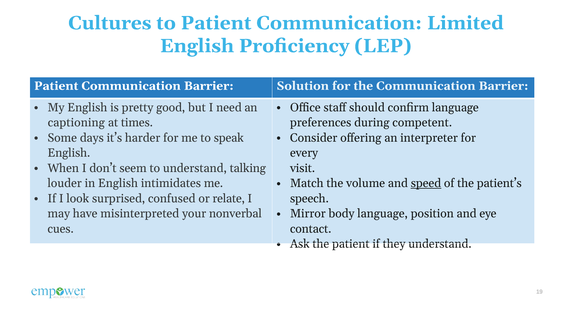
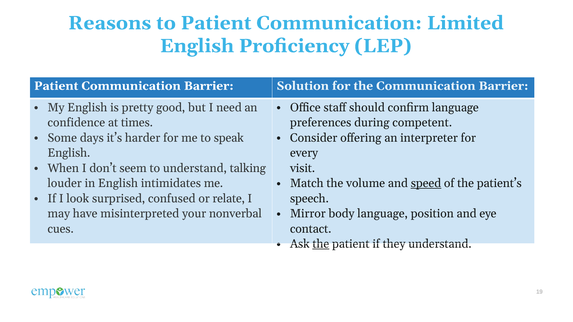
Cultures: Cultures -> Reasons (110, 23)
captioning: captioning -> confidence (76, 123)
the underline: none -> present (321, 244)
